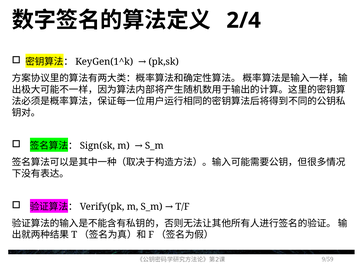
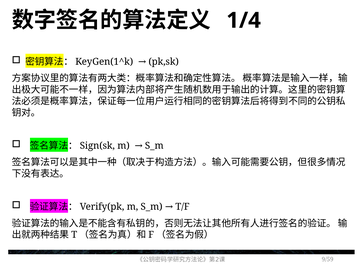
2/4: 2/4 -> 1/4 (244, 20)
